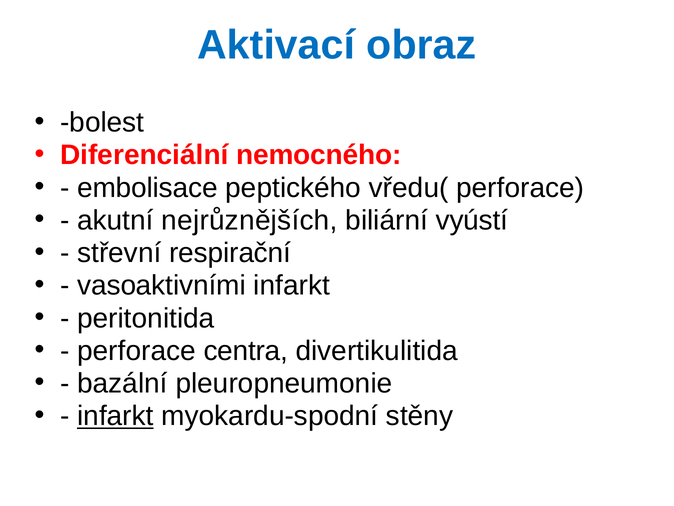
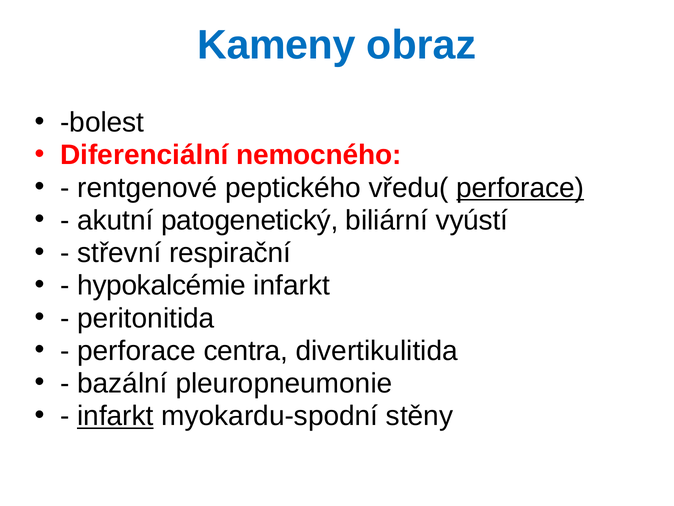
Aktivací: Aktivací -> Kameny (276, 45)
embolisace: embolisace -> rentgenové (147, 188)
perforace underline: none -> present (520, 188)
nejrůznějších: nejrůznějších -> patogenetický (250, 220)
vasoaktivními: vasoaktivními -> hypokalcémie (162, 285)
